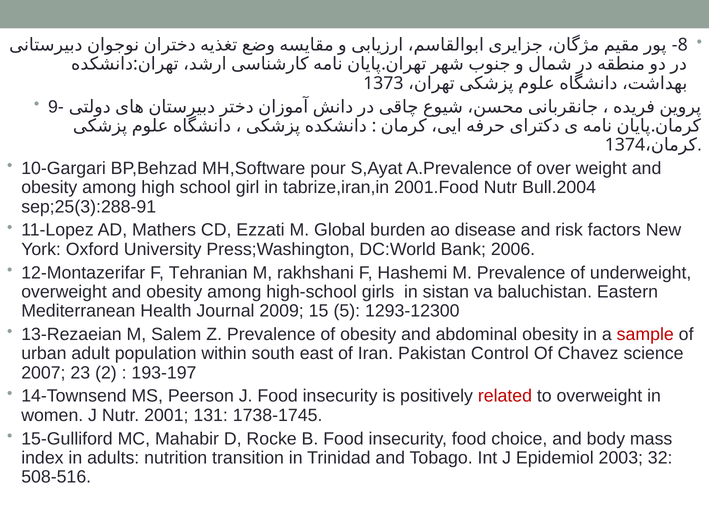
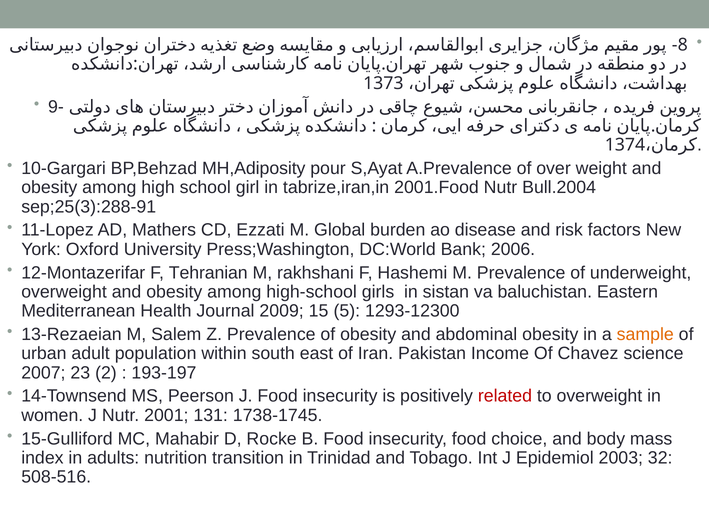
MH,Software: MH,Software -> MH,Adiposity (254, 168)
sample colour: red -> orange (645, 334)
Control: Control -> Income (500, 353)
